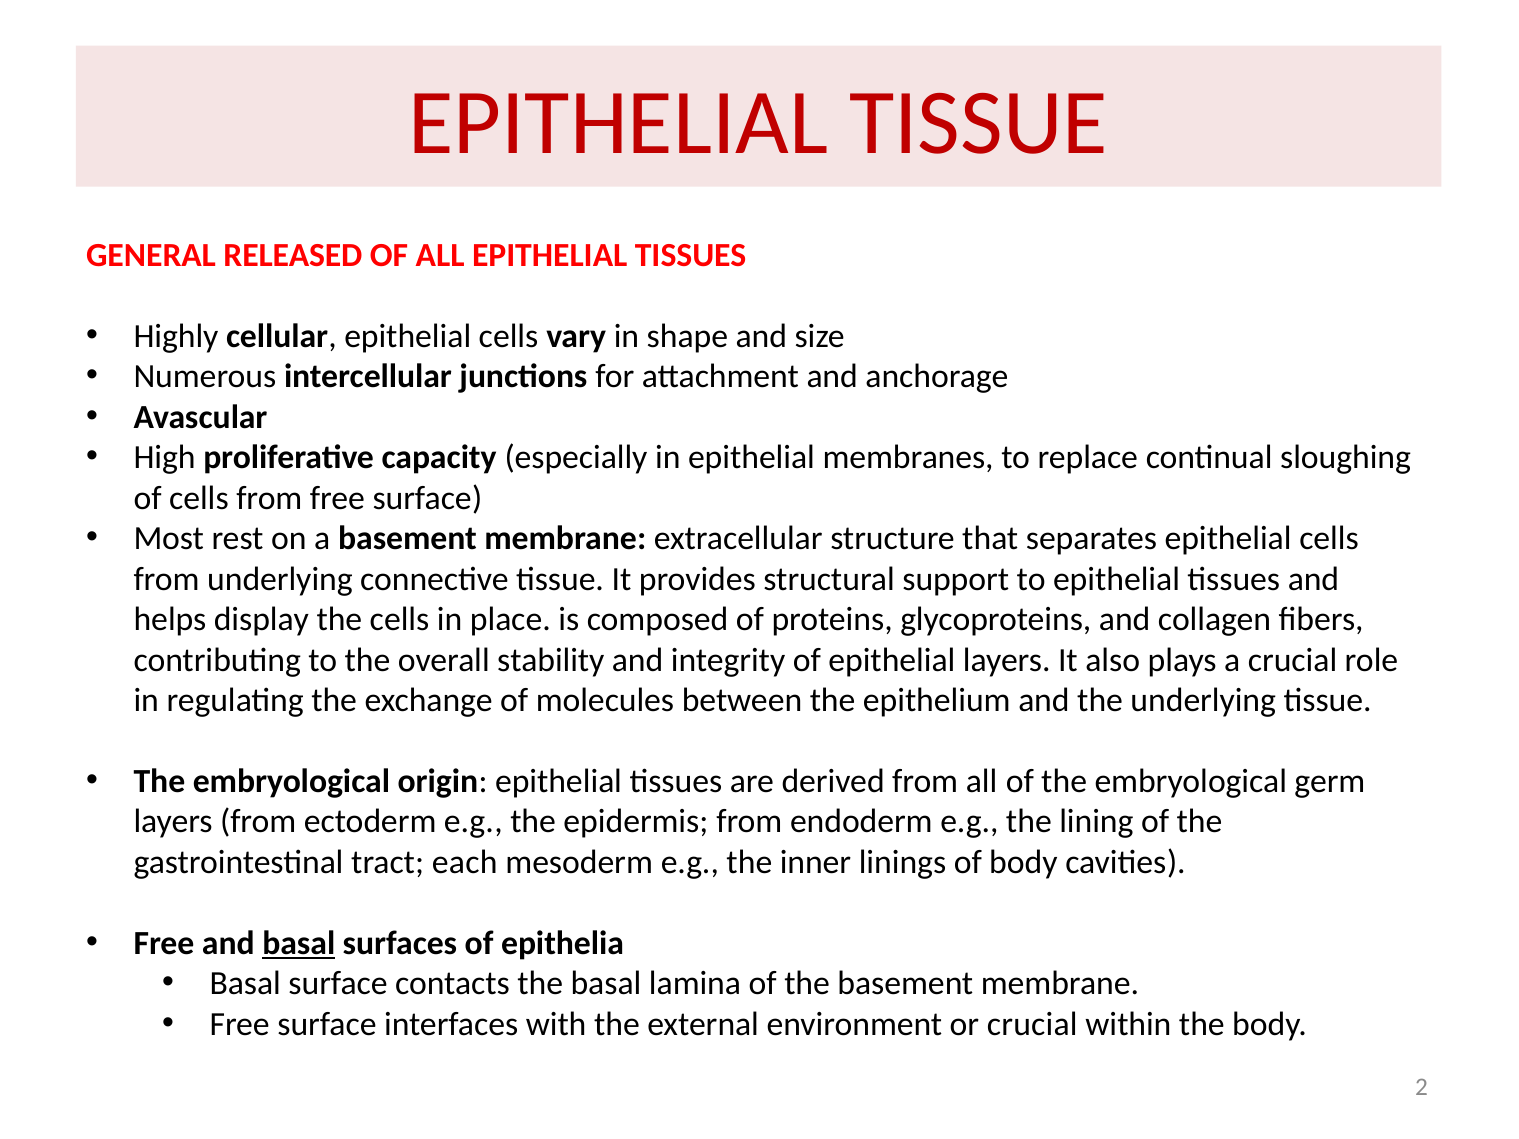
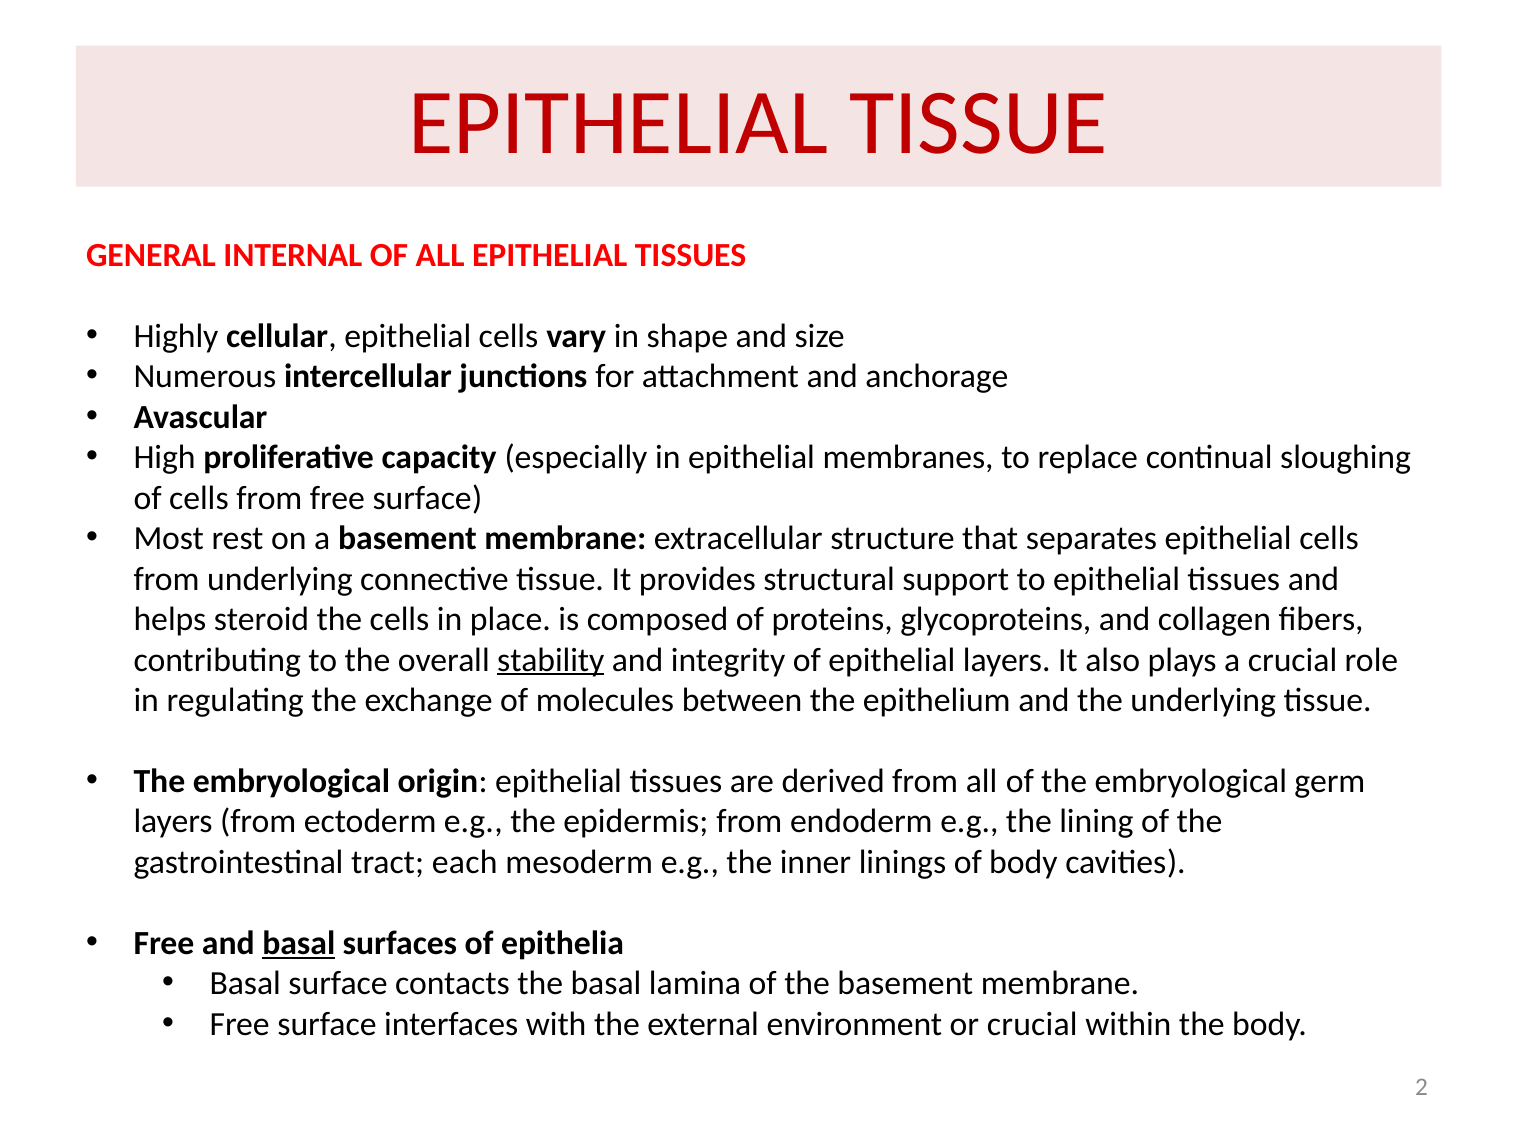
RELEASED: RELEASED -> INTERNAL (293, 255)
display: display -> steroid (261, 620)
stability underline: none -> present (551, 660)
